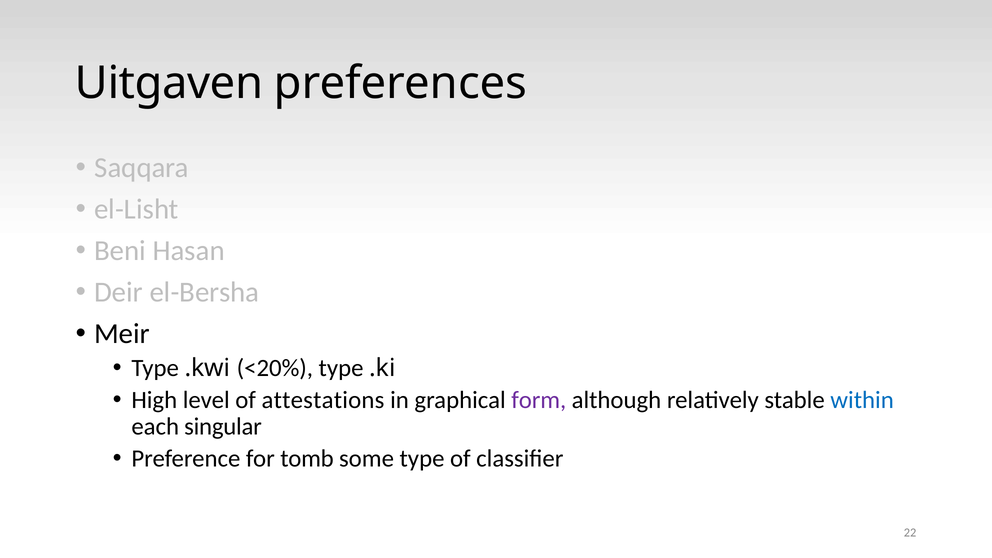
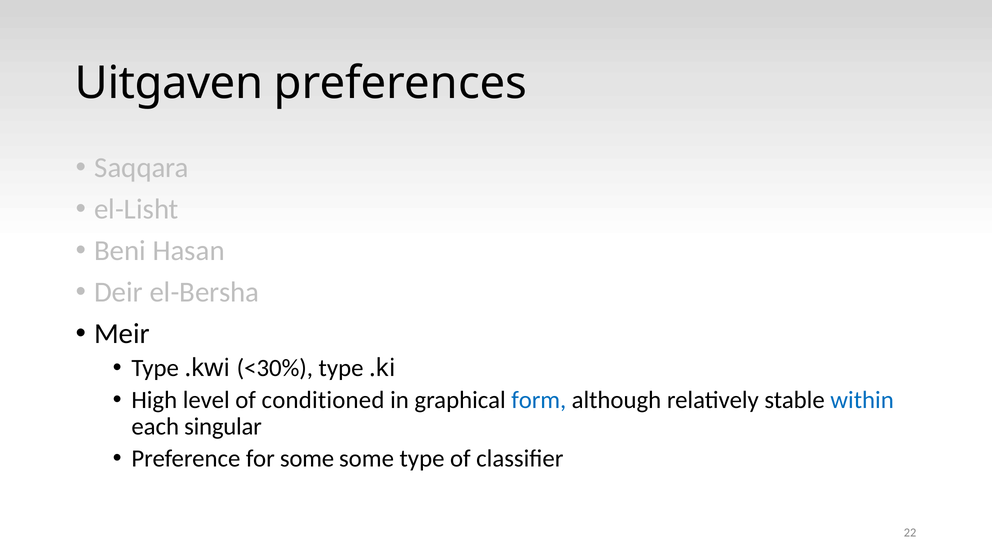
<20%: <20% -> <30% (275, 368)
attestations: attestations -> conditioned (323, 400)
form colour: purple -> blue (539, 400)
for tomb: tomb -> some (307, 459)
